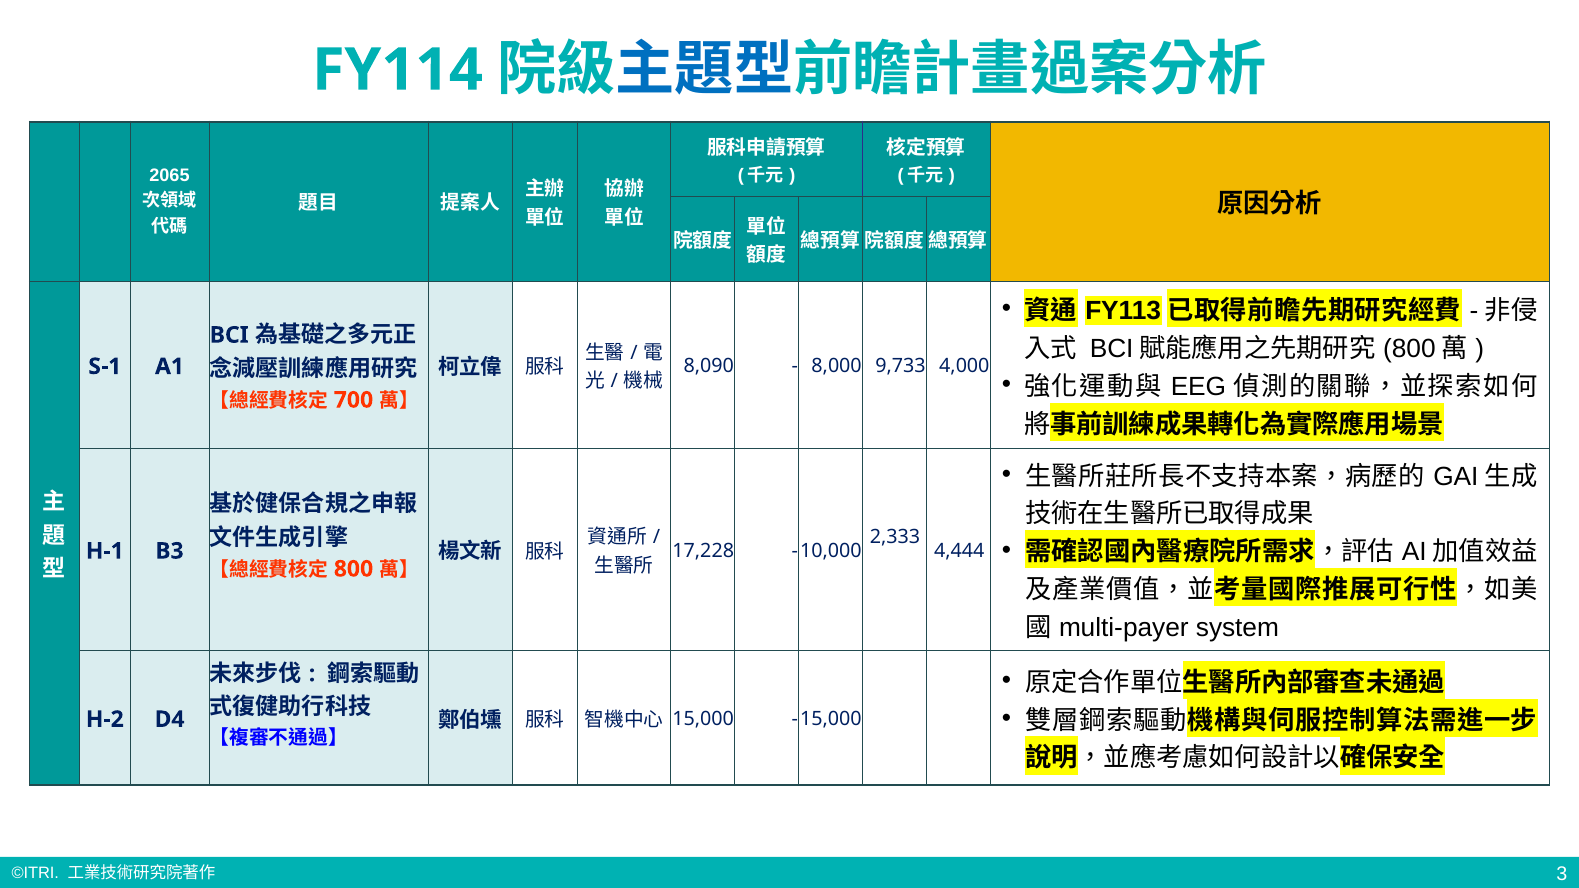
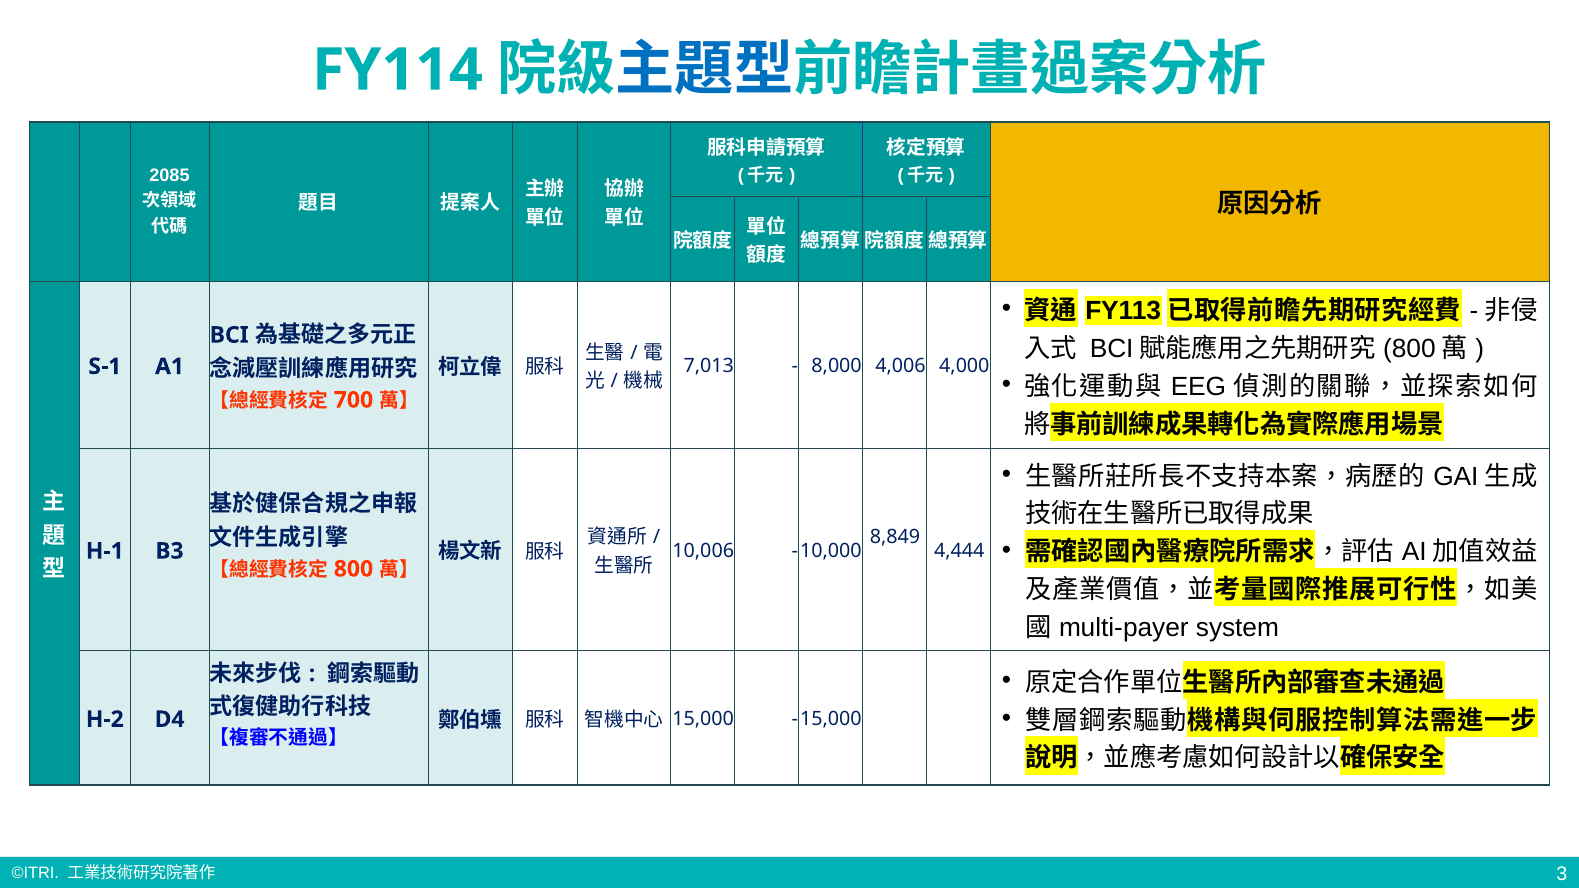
2065: 2065 -> 2085 (169, 175)
8,090: 8,090 -> 7,013 (709, 366)
9,733: 9,733 -> 4,006 (900, 366)
2,333: 2,333 -> 8,849 (895, 537)
17,228: 17,228 -> 10,006 (703, 551)
